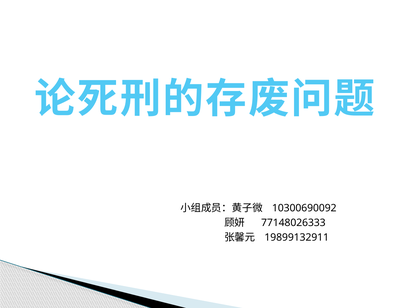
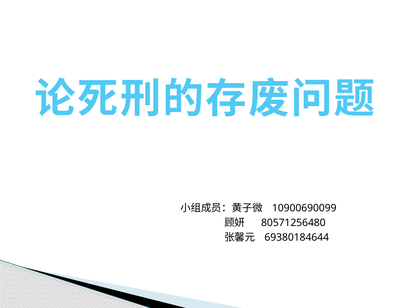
10300690092: 10300690092 -> 10900690099 (304, 208)
77148026333: 77148026333 -> 80571256480 (293, 223)
19899132911: 19899132911 -> 69380184644 (297, 238)
